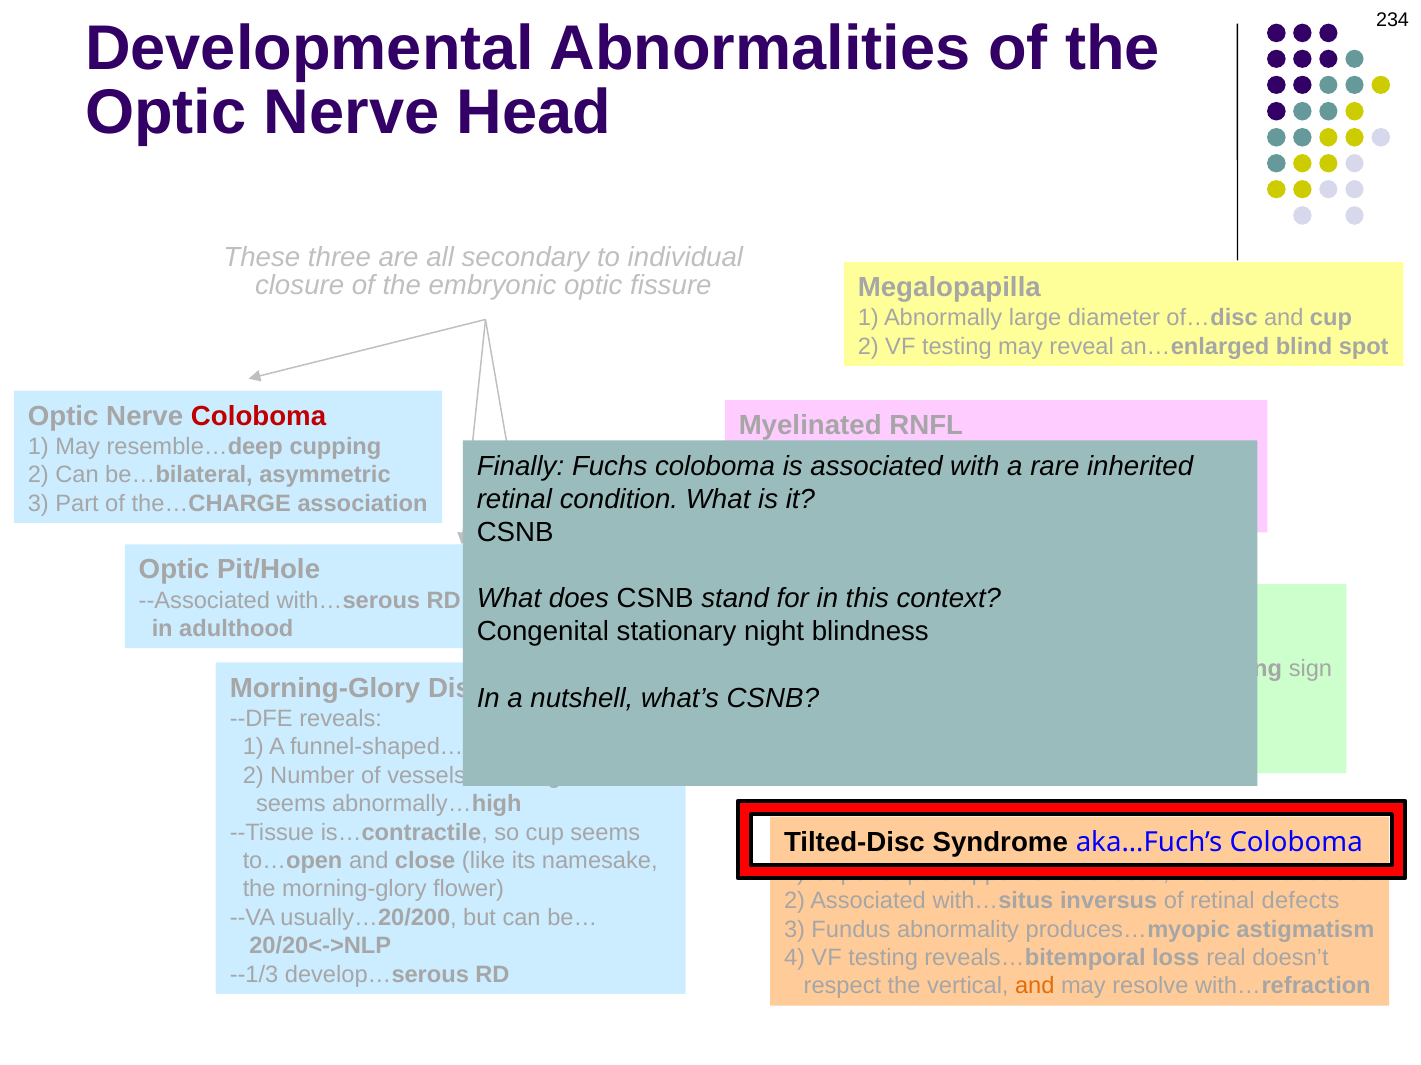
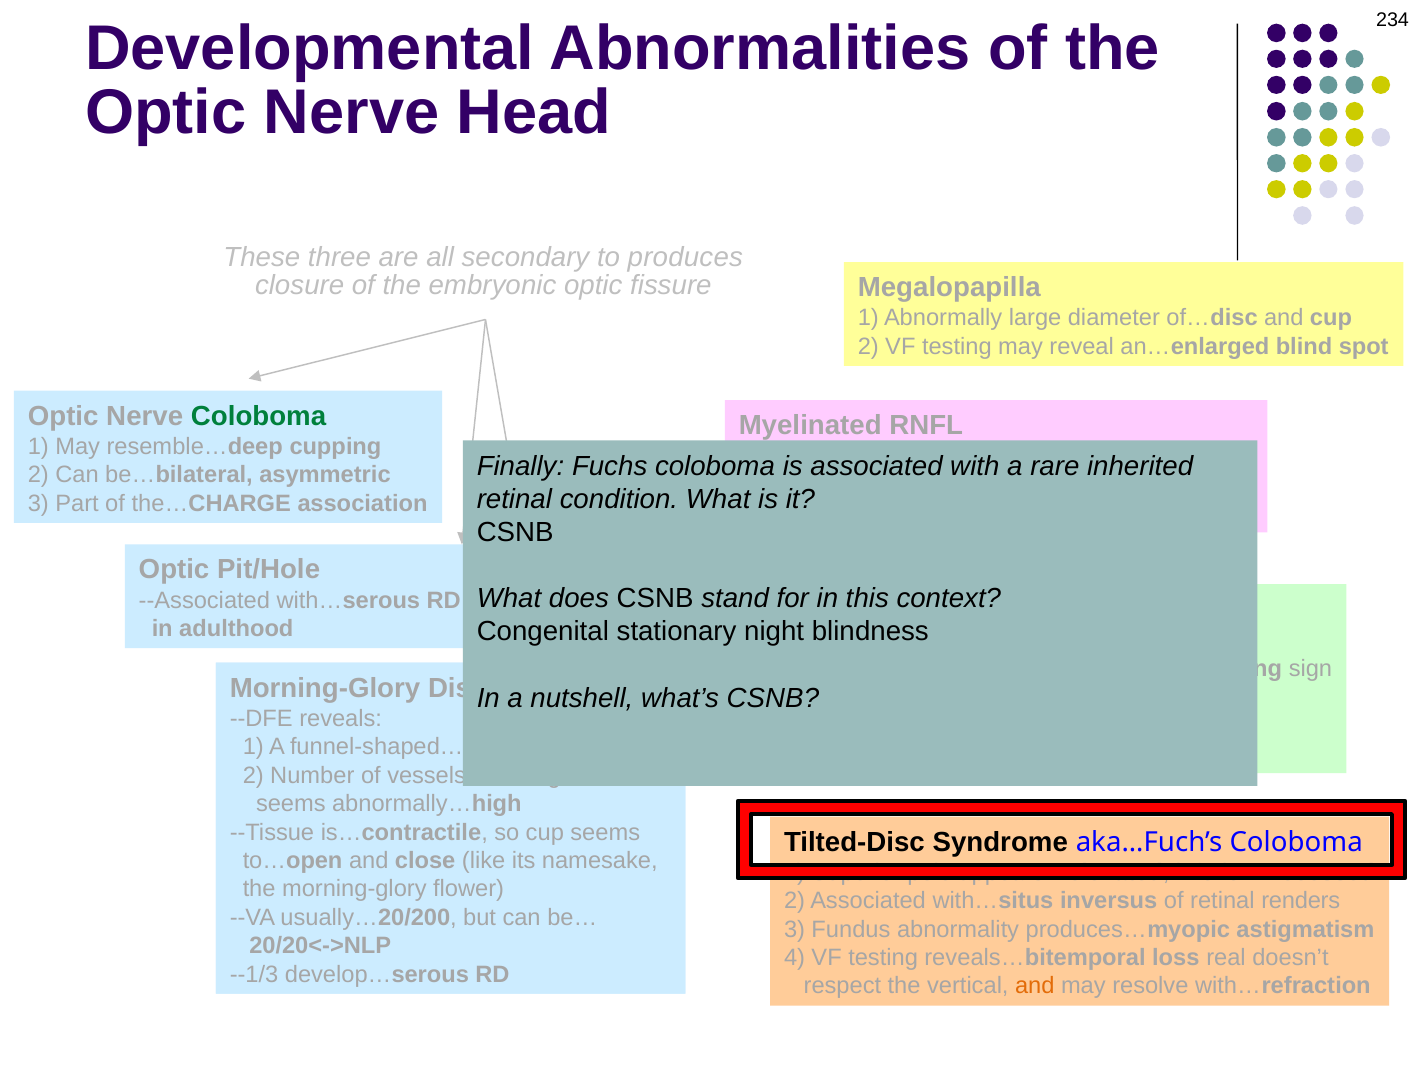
individual: individual -> produces (685, 257)
Coloboma colour: red -> green (259, 416)
defects: defects -> renders (1301, 902)
